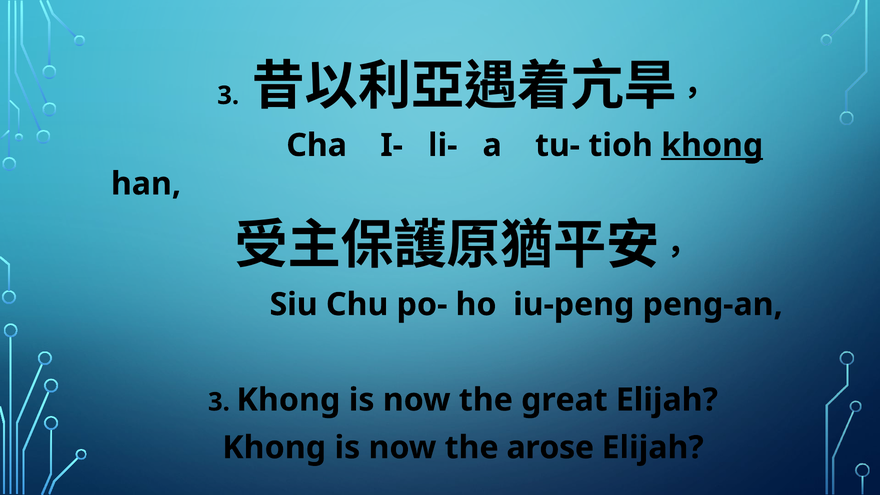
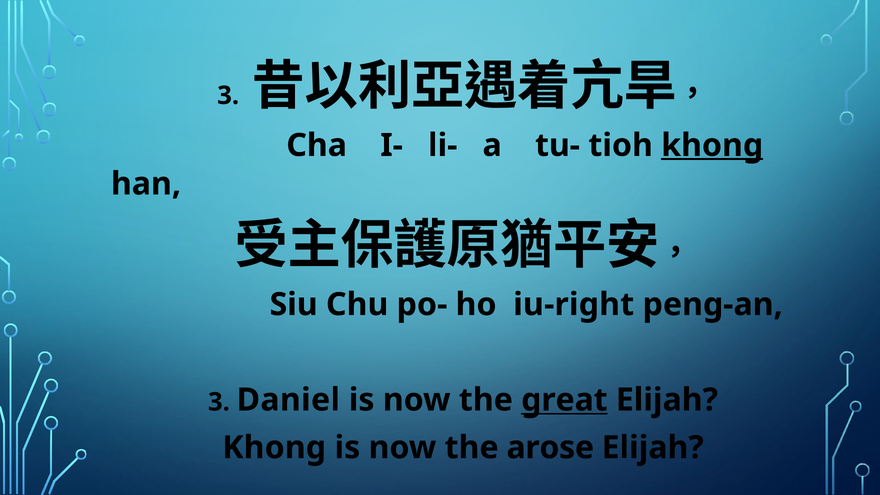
iu-peng: iu-peng -> iu-right (574, 305)
3 Khong: Khong -> Daniel (288, 400)
great underline: none -> present (564, 400)
